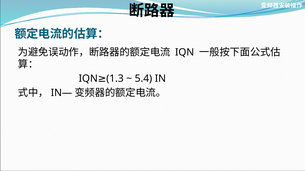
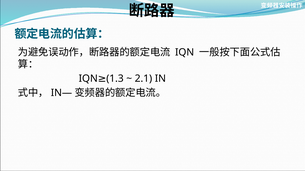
5.4: 5.4 -> 2.1 (143, 79)
